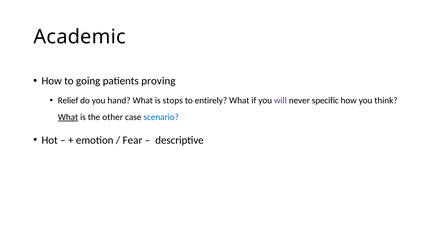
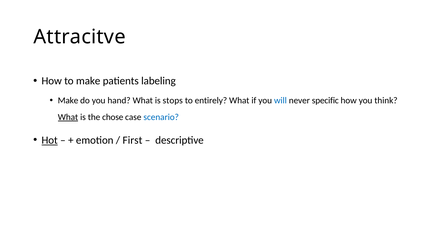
Academic: Academic -> Attracitve (80, 37)
to going: going -> make (88, 81)
proving: proving -> labeling (158, 81)
Relief: Relief -> Make (68, 101)
will colour: purple -> blue (280, 101)
other: other -> chose (113, 117)
Hot underline: none -> present (50, 140)
Fear: Fear -> First (132, 140)
